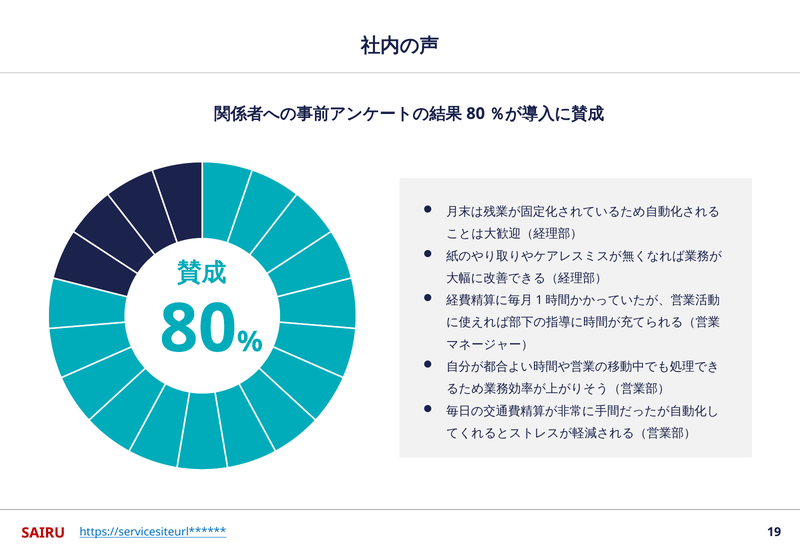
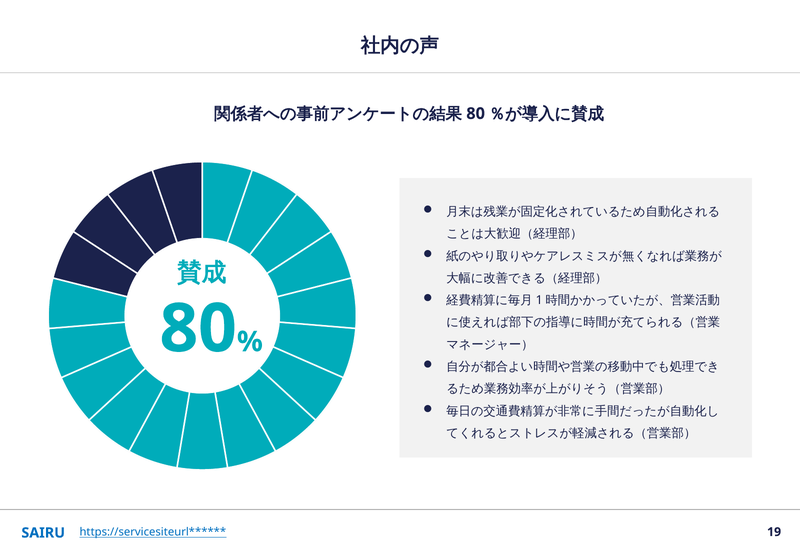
SAIRU colour: red -> blue (43, 533)
